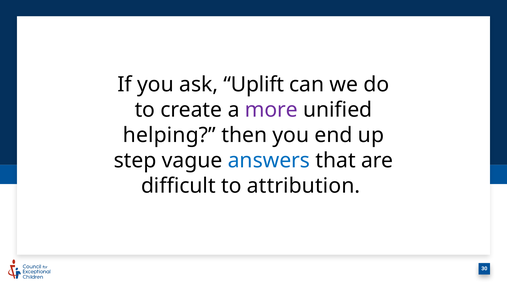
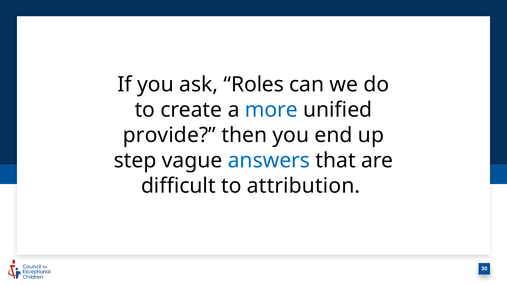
Uplift: Uplift -> Roles (254, 84)
more colour: purple -> blue (271, 110)
helping: helping -> provide (169, 135)
